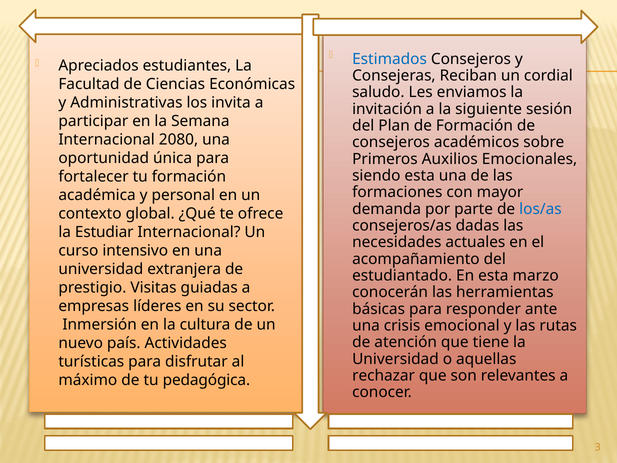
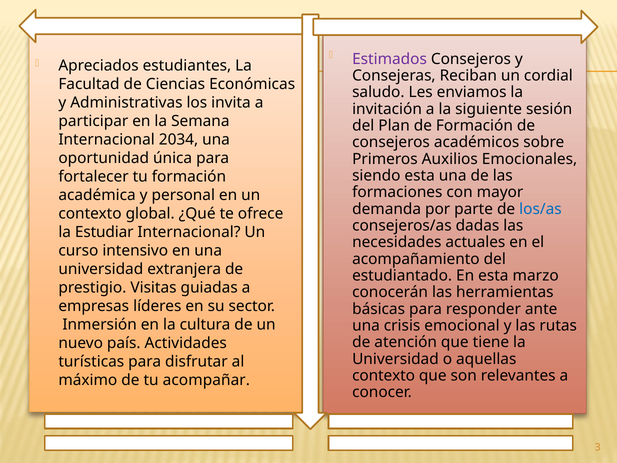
Estimados colour: blue -> purple (390, 59)
2080: 2080 -> 2034 (179, 139)
rechazar: rechazar -> contexto (384, 376)
pedagógica: pedagógica -> acompañar (206, 380)
